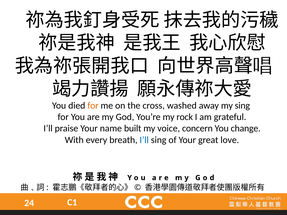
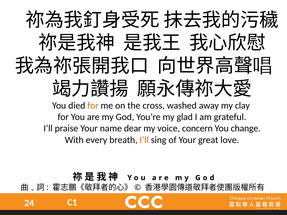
my sing: sing -> clay (242, 106)
rock: rock -> glad (185, 117)
built: built -> dear (133, 129)
I’ll colour: blue -> orange (144, 140)
